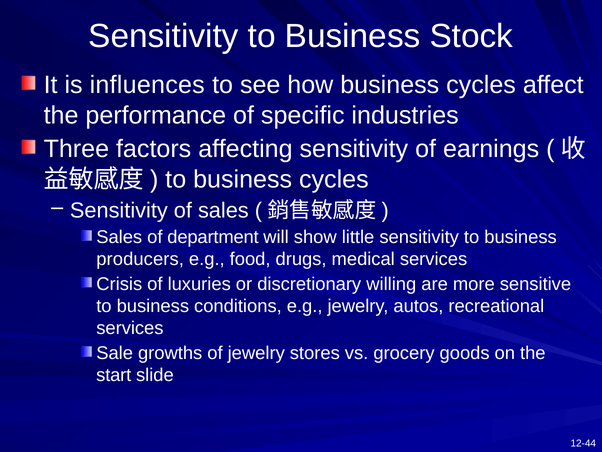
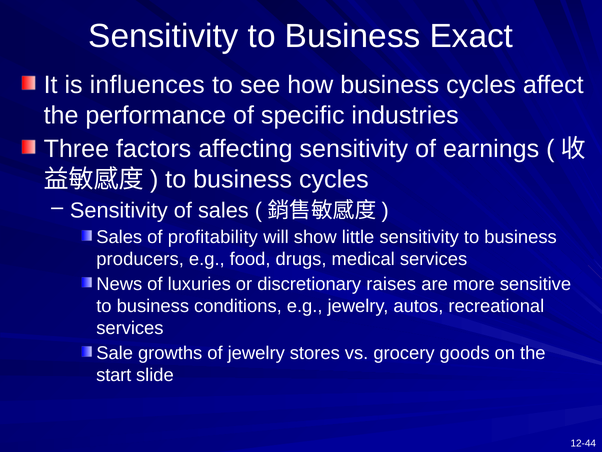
Stock: Stock -> Exact (471, 36)
department: department -> profitability (213, 237)
Crisis: Crisis -> News (119, 284)
willing: willing -> raises (391, 284)
